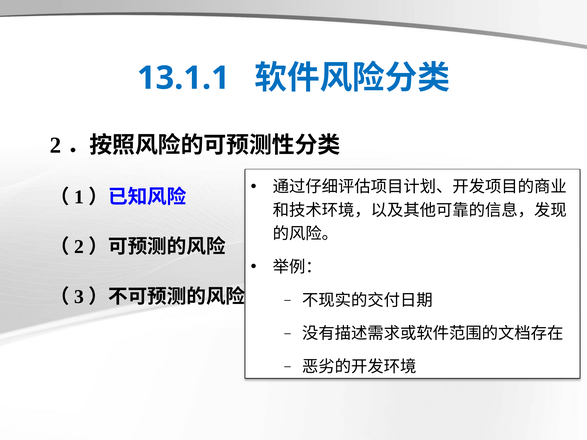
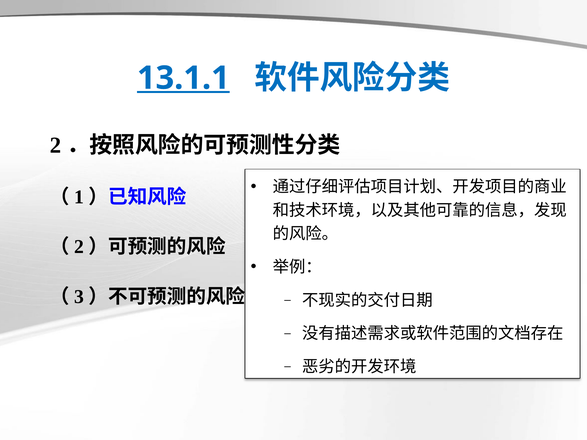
13.1.1 underline: none -> present (183, 78)
